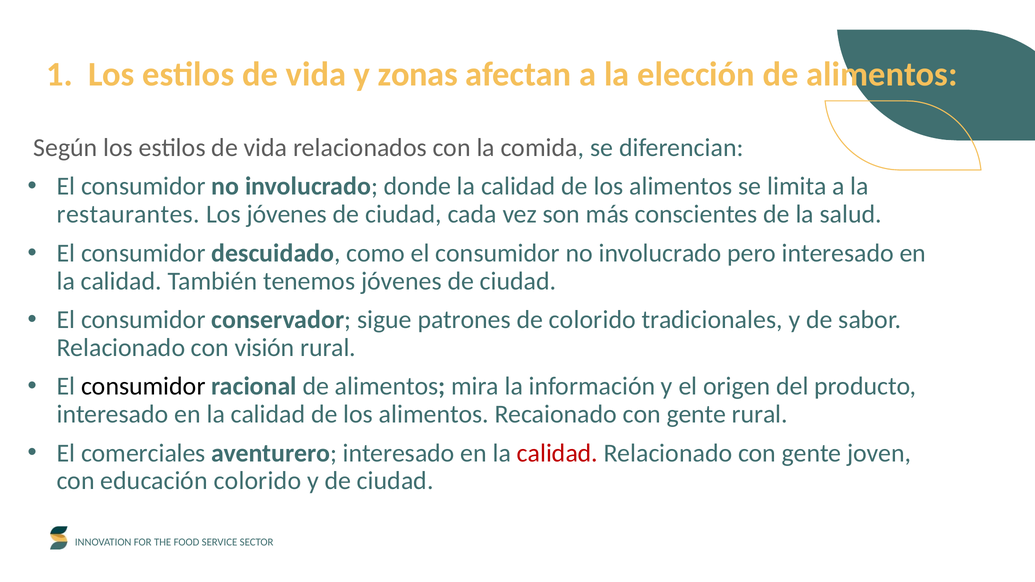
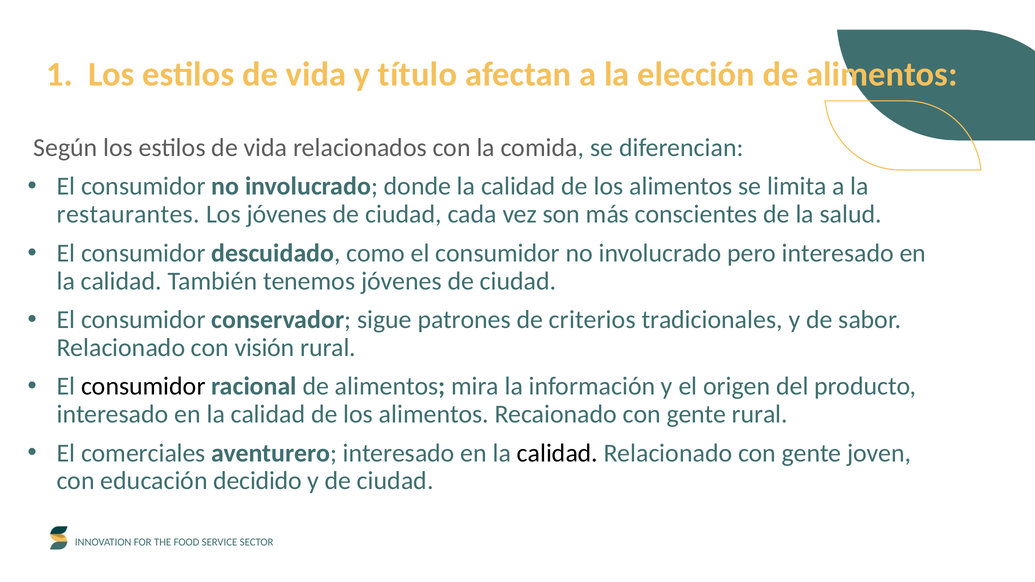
zonas: zonas -> título (418, 74)
de colorido: colorido -> criterios (592, 320)
calidad colour: red -> black (557, 453)
educación colorido: colorido -> decidido (258, 481)
